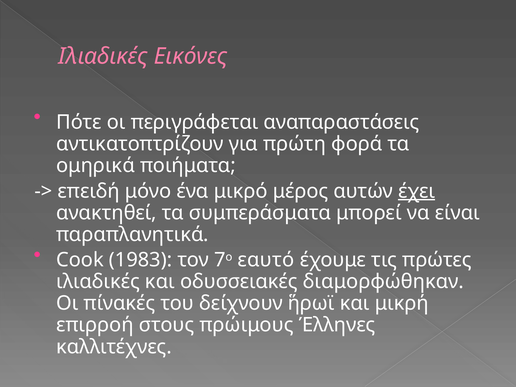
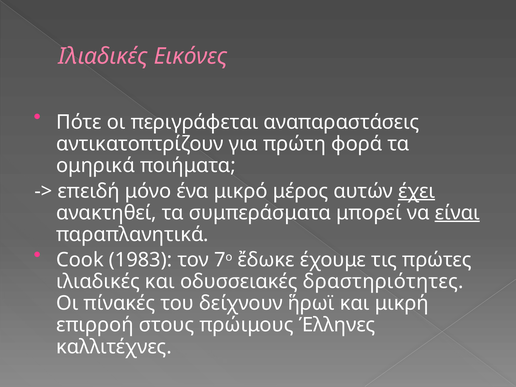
είναι underline: none -> present (457, 213)
εαυτό: εαυτό -> ἔδωκε (266, 260)
διαμορφώθηκαν: διαμορφώθηκαν -> δραστηριότητες (383, 282)
